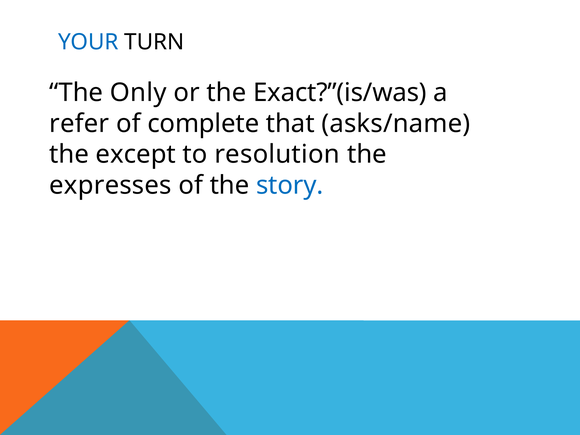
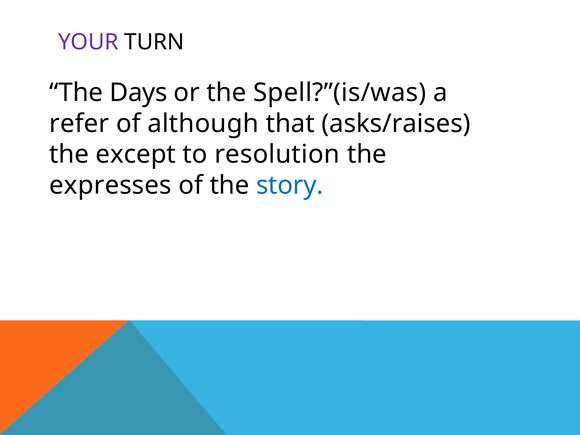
YOUR colour: blue -> purple (88, 42)
Only: Only -> Days (138, 93)
Exact?”(is/was: Exact?”(is/was -> Spell?”(is/was (340, 93)
complete: complete -> although (203, 124)
asks/name: asks/name -> asks/raises (396, 124)
